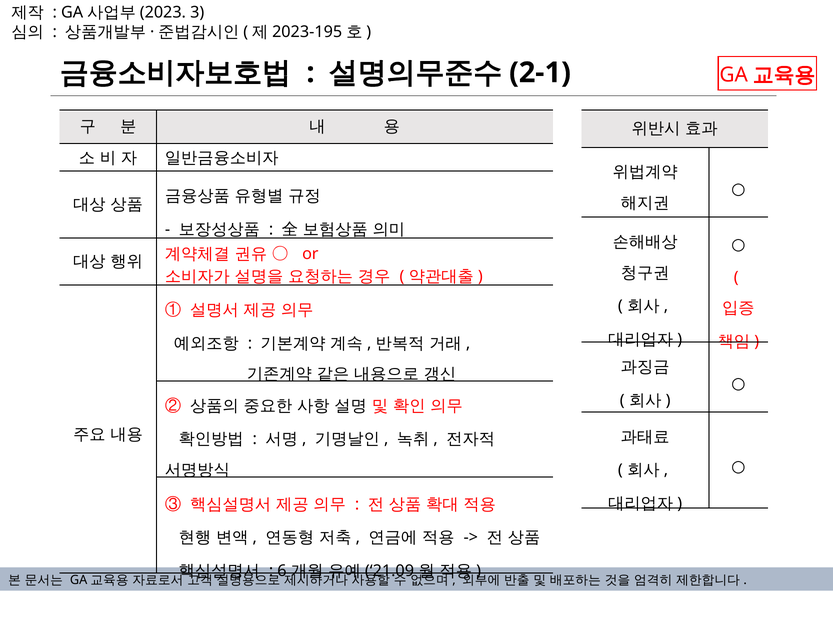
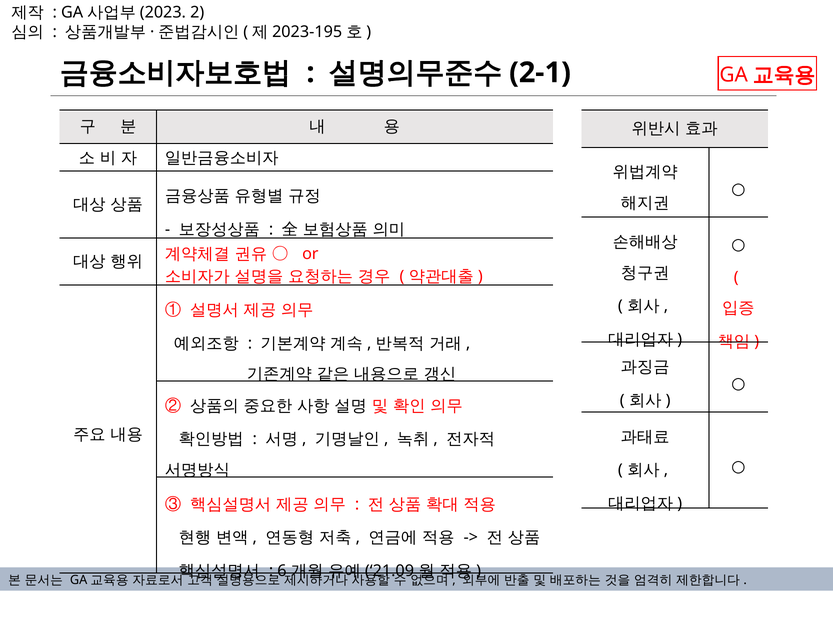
3: 3 -> 2 (197, 12)
